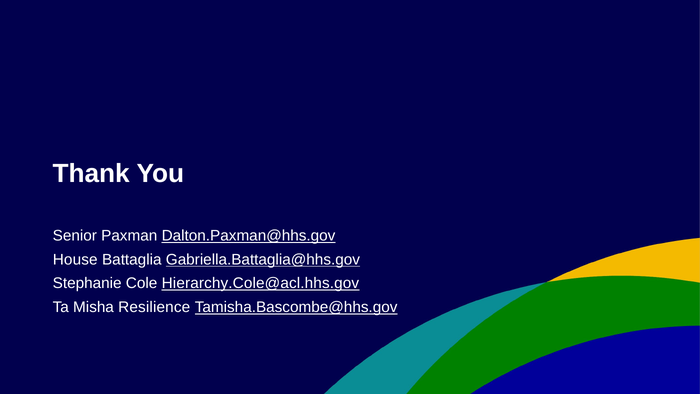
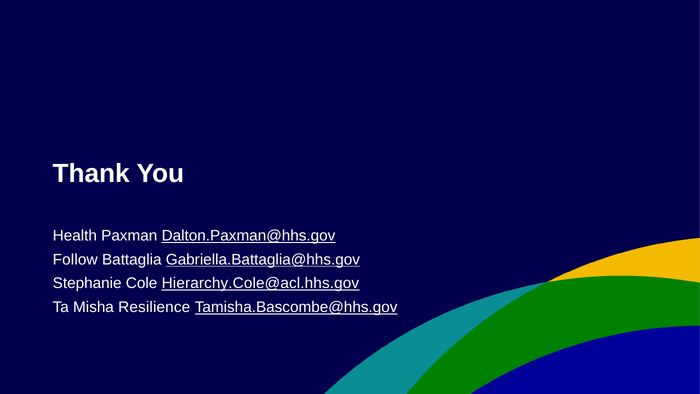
Senior: Senior -> Health (75, 235)
House: House -> Follow (75, 259)
